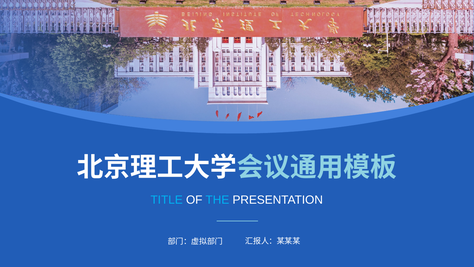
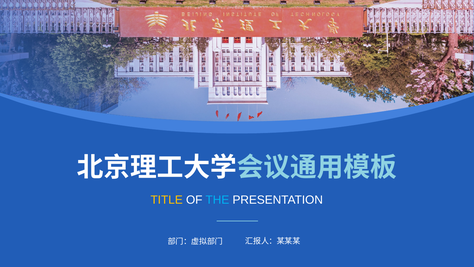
TITLE colour: light blue -> yellow (167, 200)
